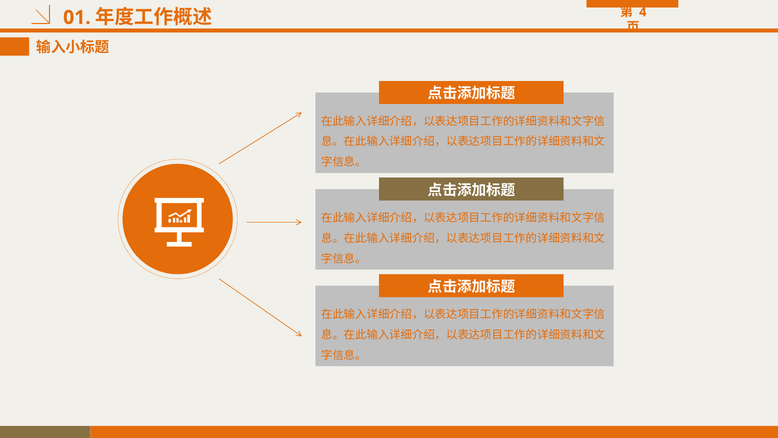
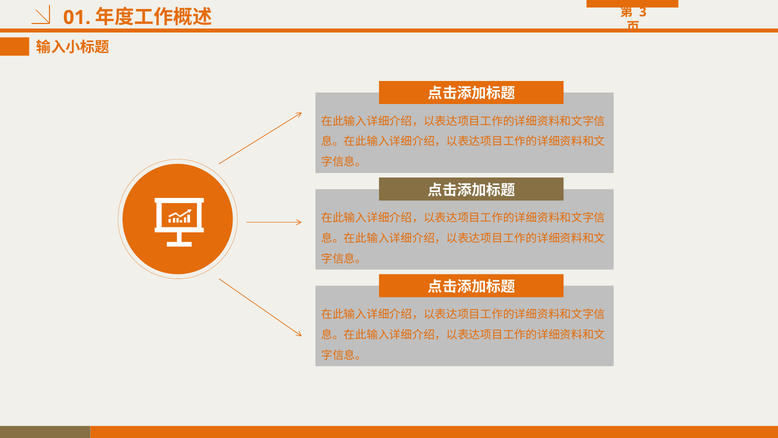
4: 4 -> 3 (643, 12)
